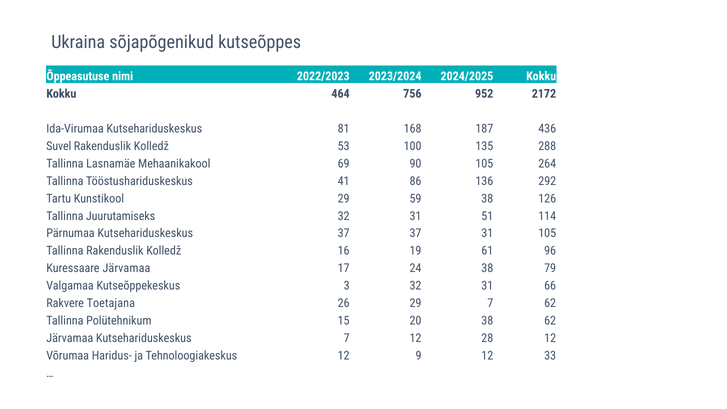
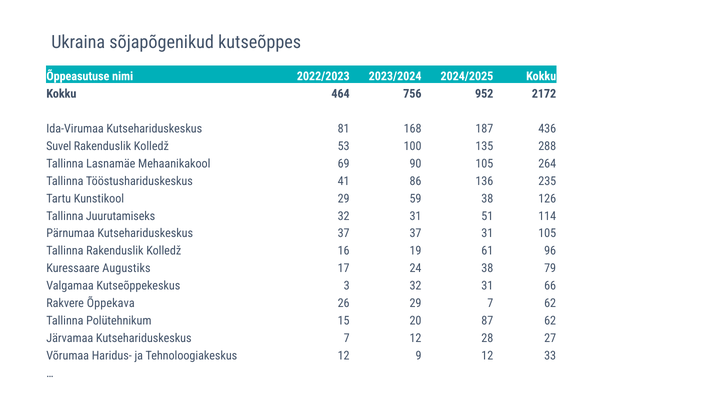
292: 292 -> 235 (547, 181)
Kuressaare Järvamaa: Järvamaa -> Augustiks (126, 268)
Toetajana: Toetajana -> Õppekava (111, 303)
20 38: 38 -> 87 (487, 321)
28 12: 12 -> 27 (550, 338)
